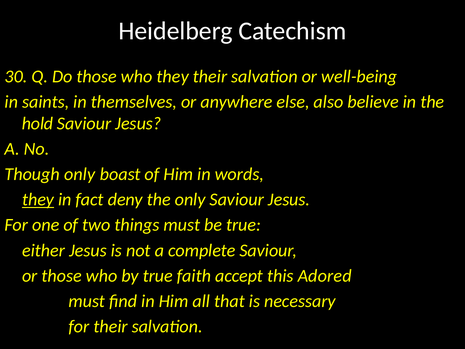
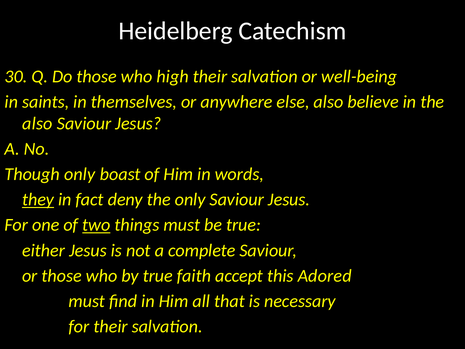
who they: they -> high (173, 76)
hold: hold -> also (37, 123)
two underline: none -> present (96, 225)
